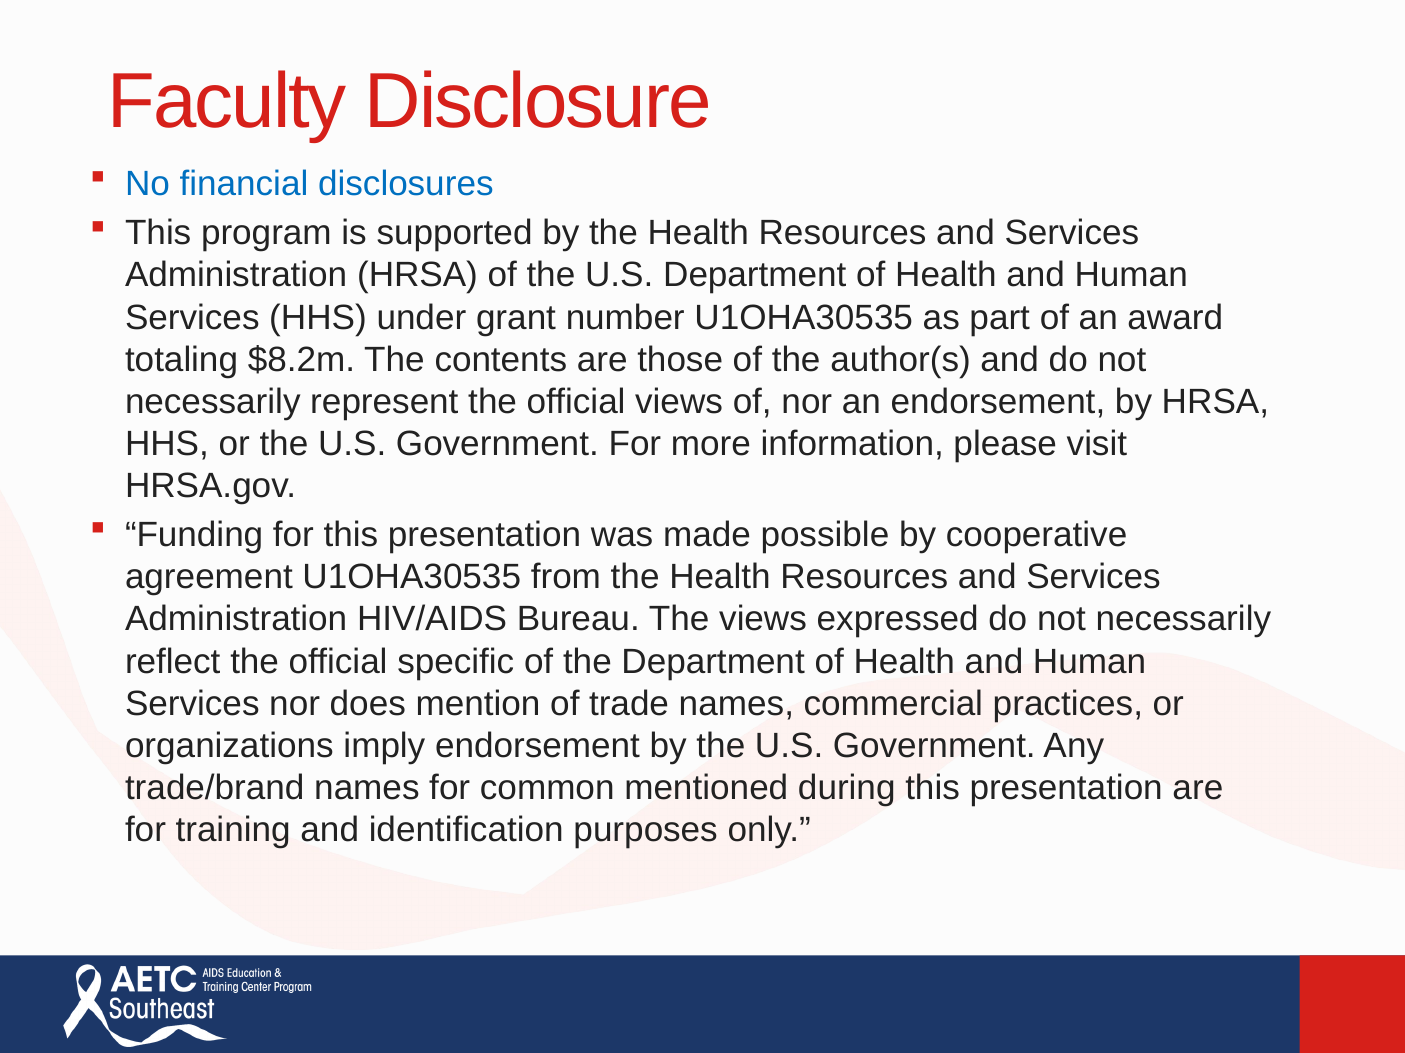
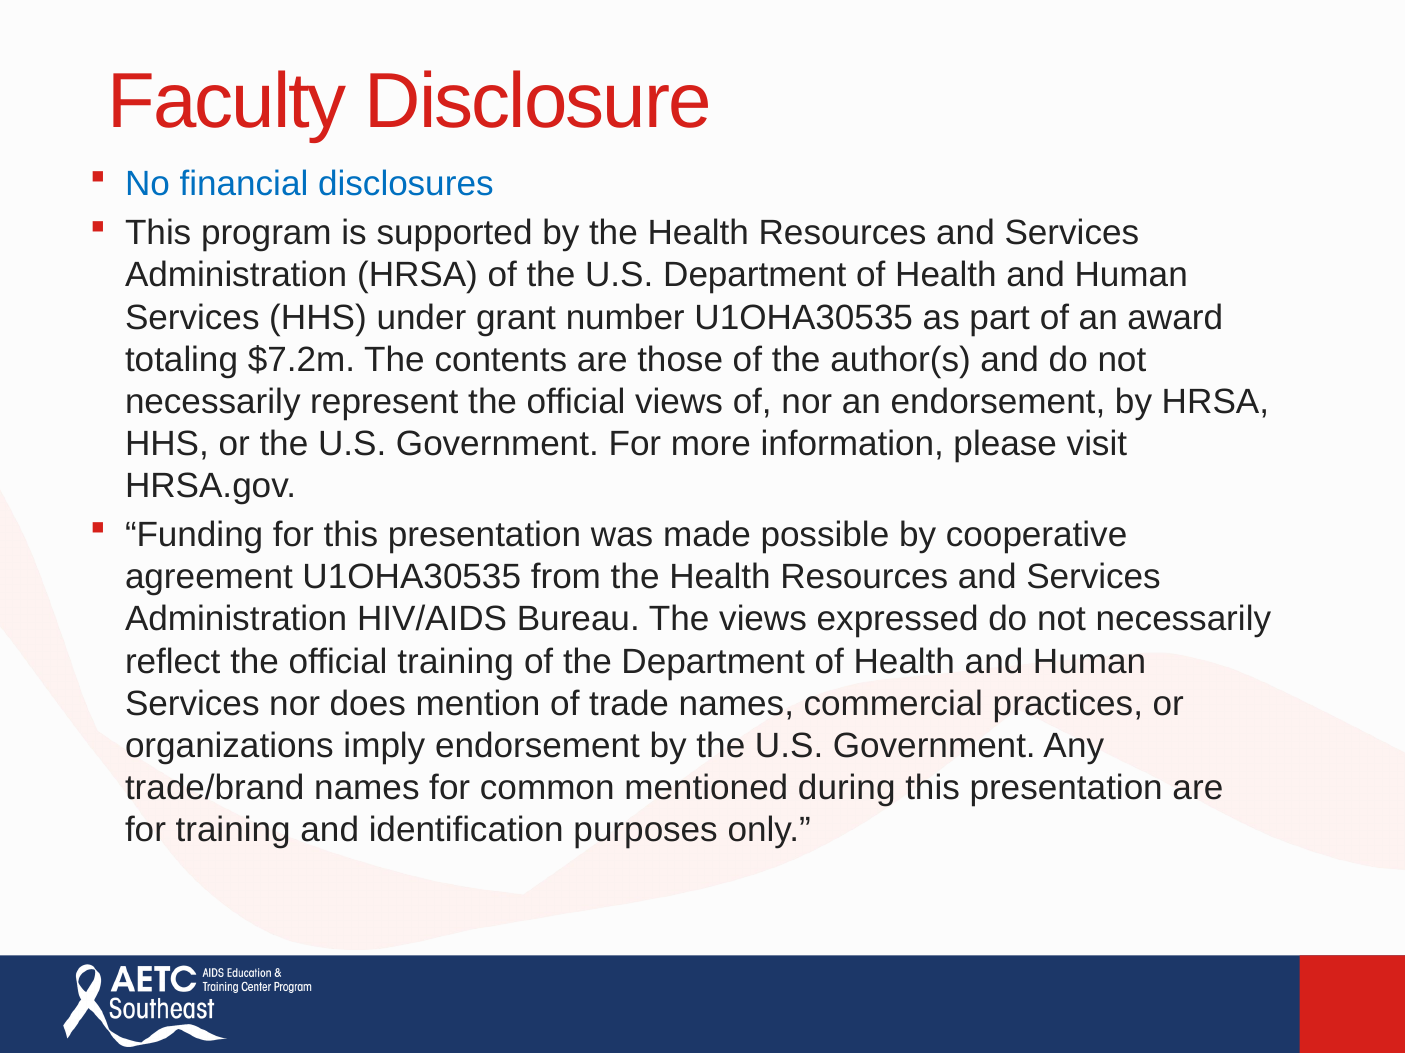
$8.2m: $8.2m -> $7.2m (301, 360)
official specific: specific -> training (456, 662)
